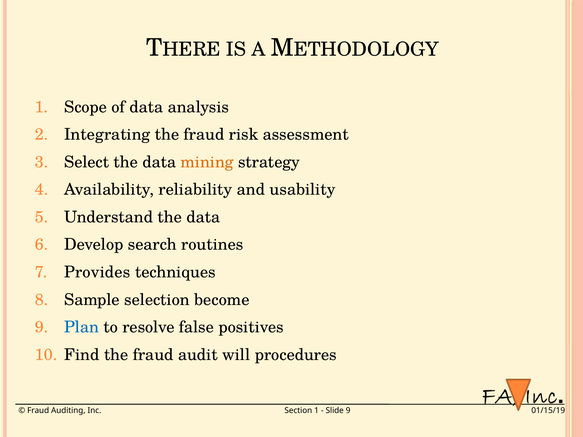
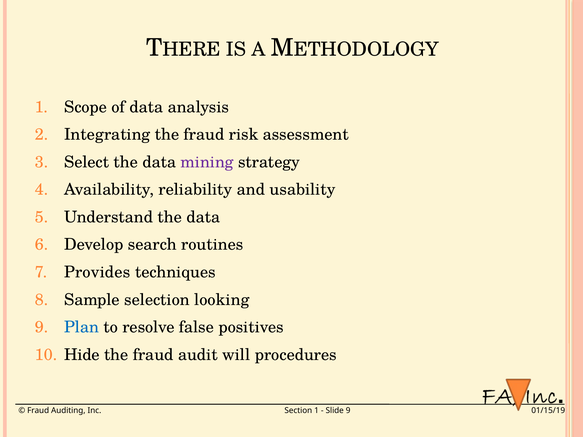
mining colour: orange -> purple (207, 162)
become: become -> looking (222, 300)
Find: Find -> Hide (82, 355)
